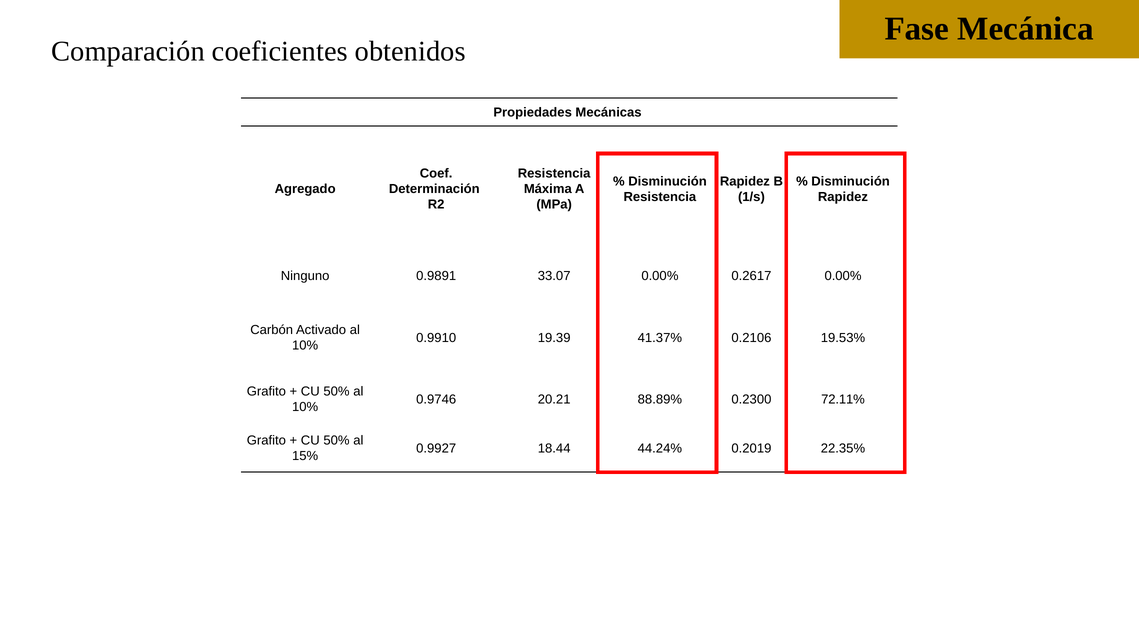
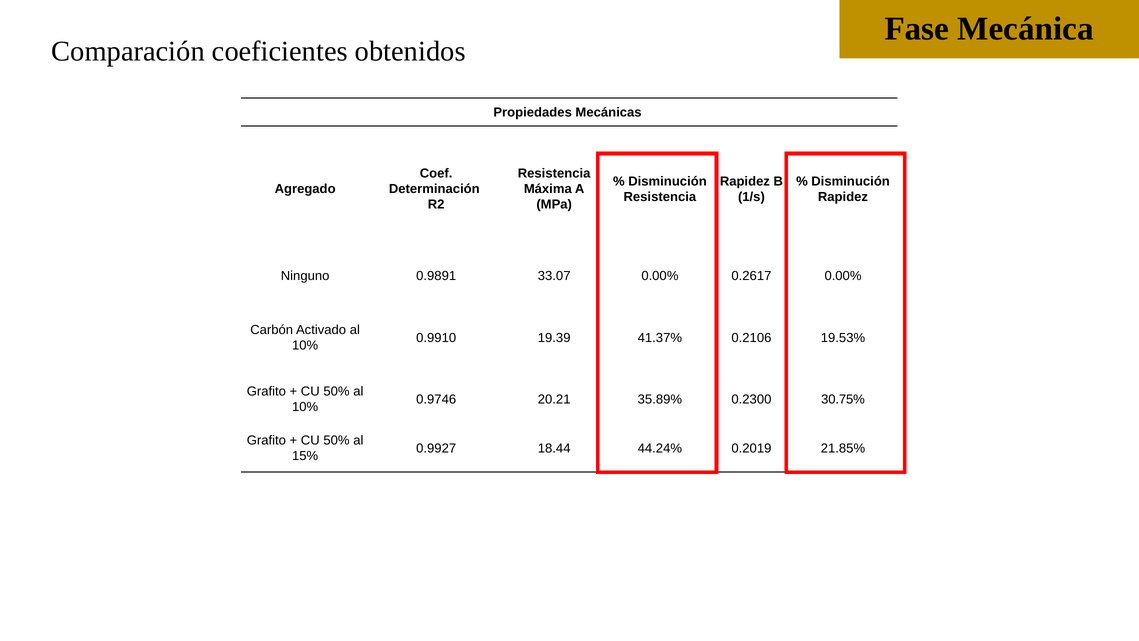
88.89%: 88.89% -> 35.89% (660, 399)
72.11%: 72.11% -> 30.75% (843, 399)
22.35%: 22.35% -> 21.85% (843, 448)
